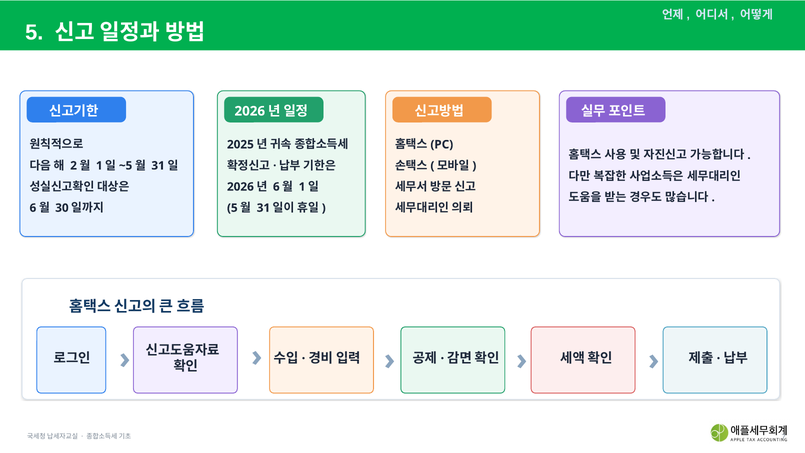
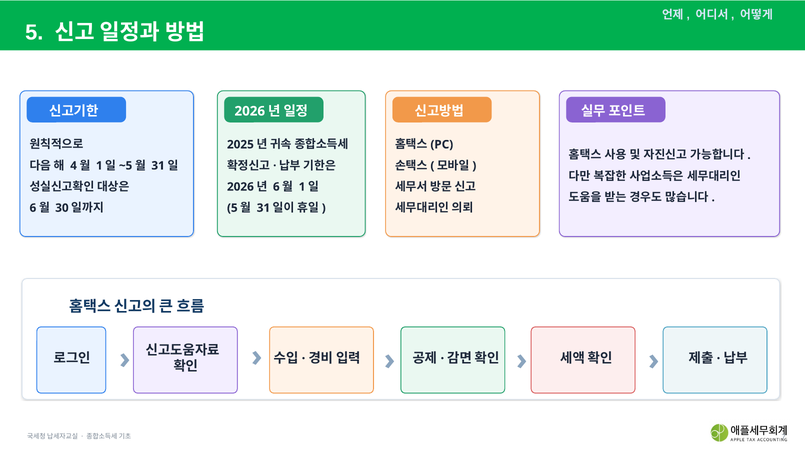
2: 2 -> 4 (74, 166)
